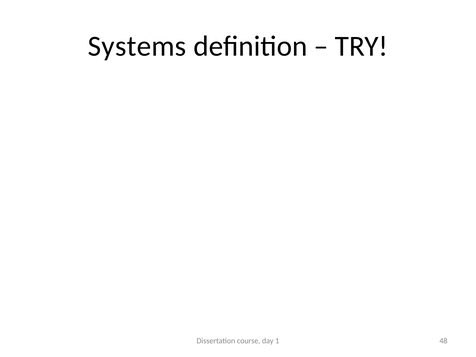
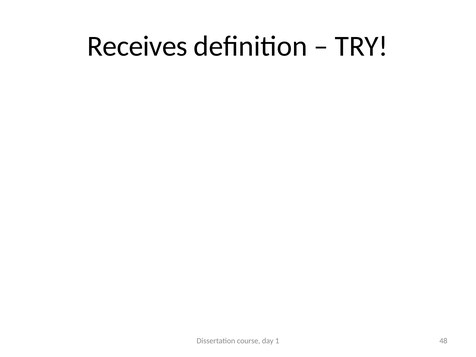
Systems: Systems -> Receives (137, 46)
